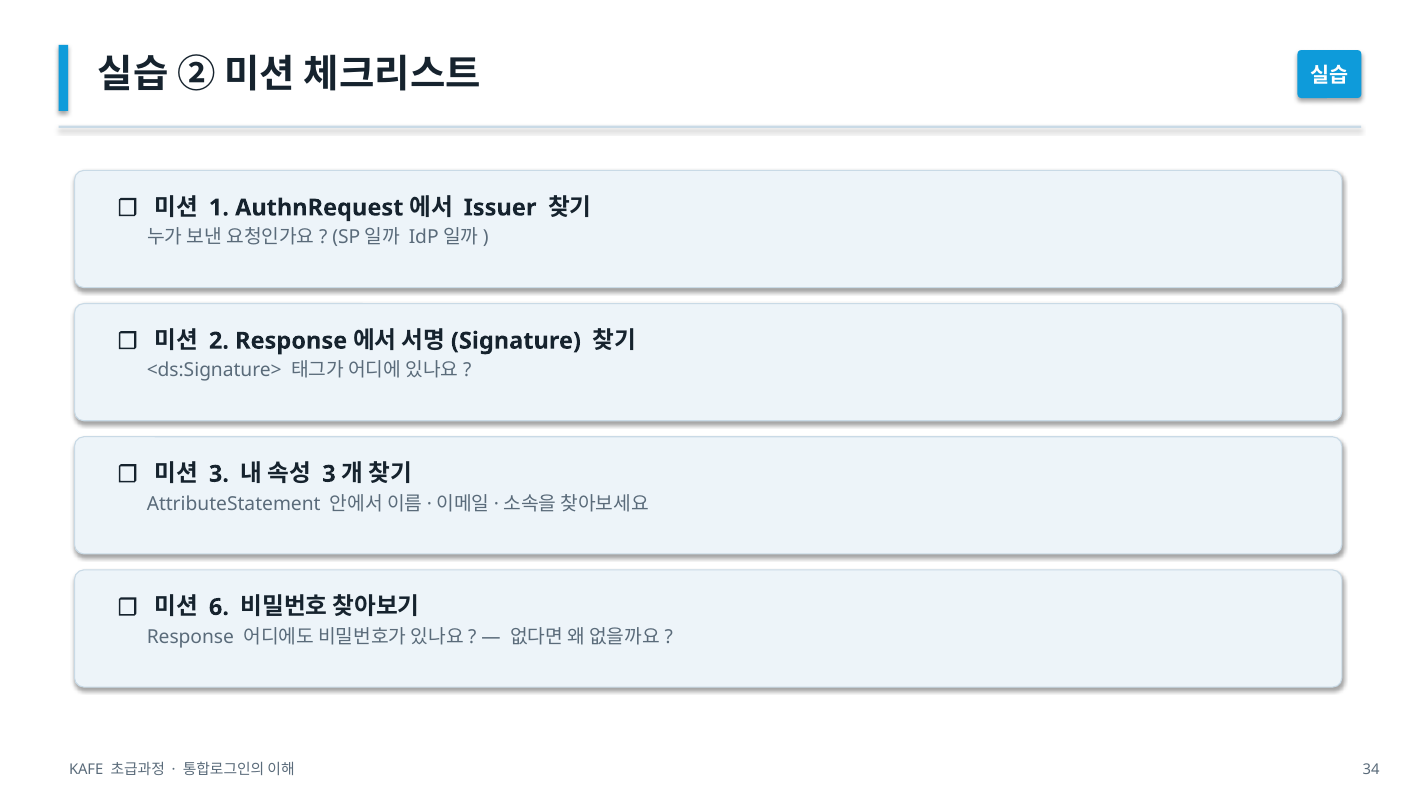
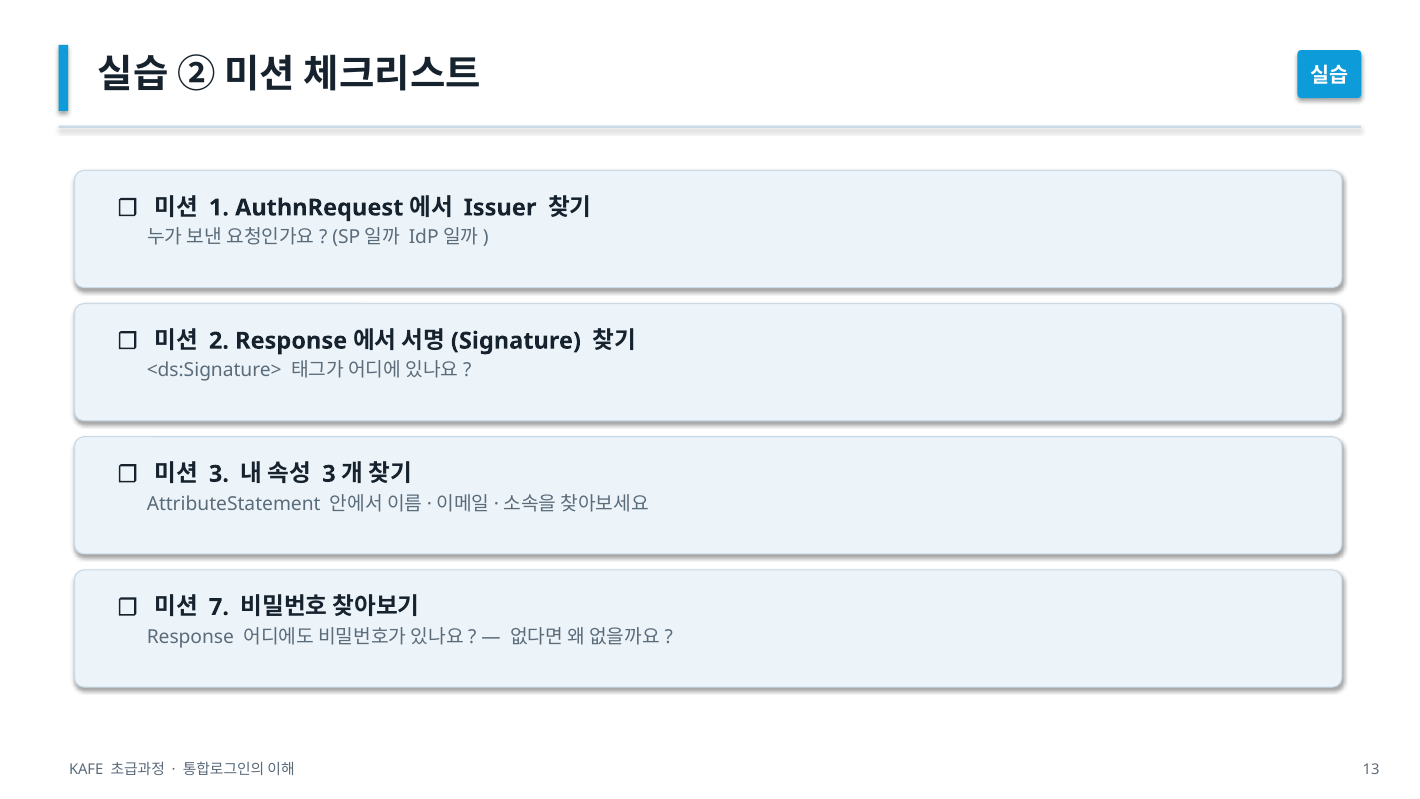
6: 6 -> 7 (219, 607)
34: 34 -> 13 (1371, 769)
